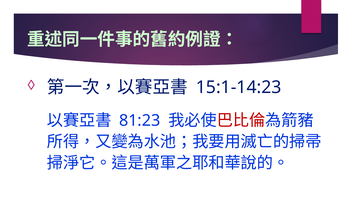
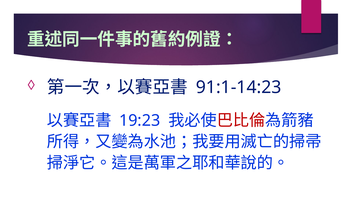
15:1-14:23: 15:1-14:23 -> 91:1-14:23 (239, 87)
81:23: 81:23 -> 19:23 (140, 120)
